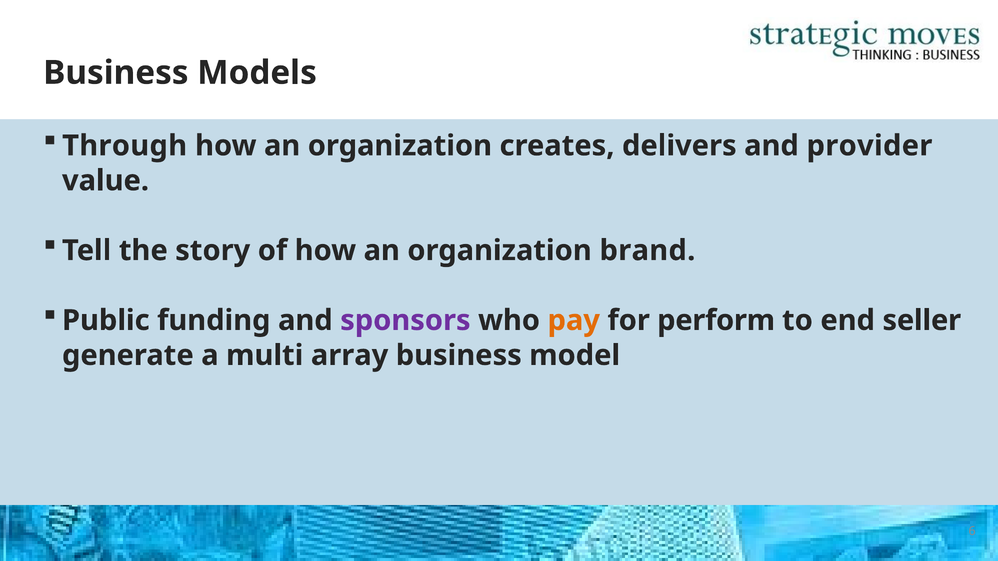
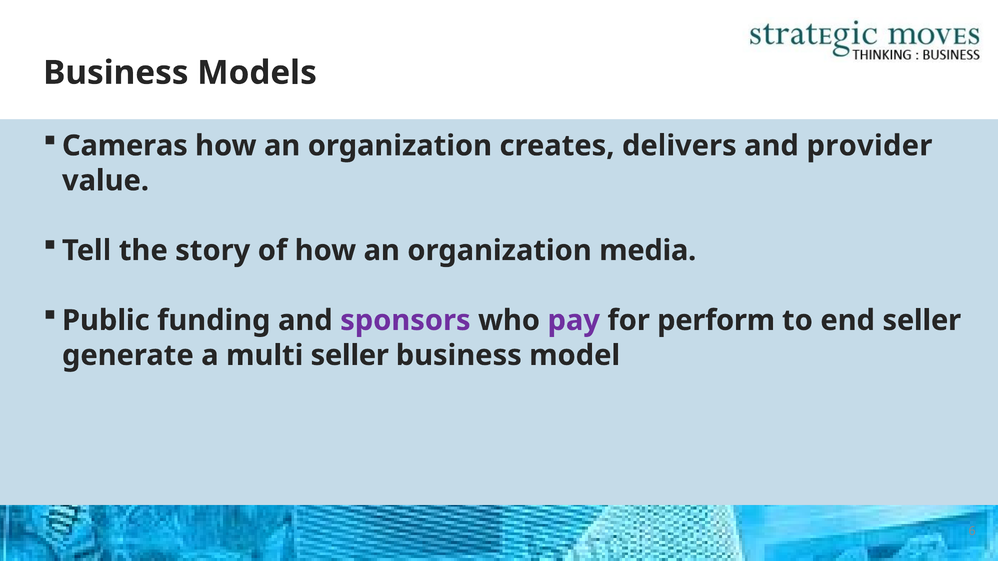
Through: Through -> Cameras (125, 146)
brand: brand -> media (648, 251)
pay colour: orange -> purple (574, 321)
multi array: array -> seller (350, 356)
